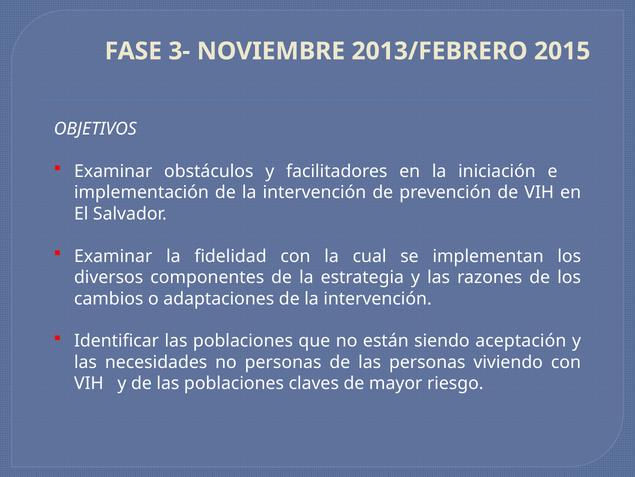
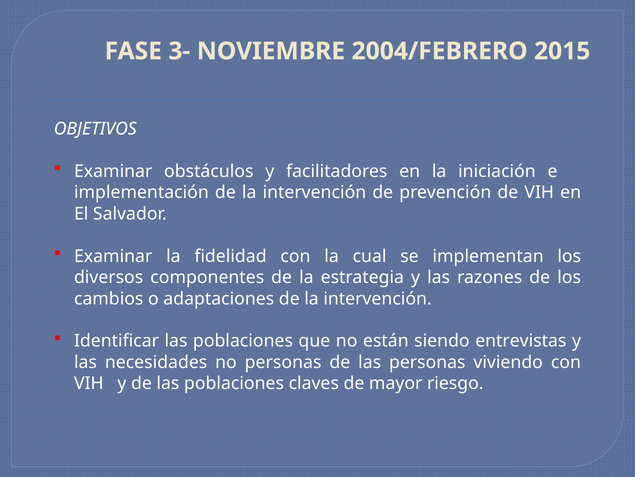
2013/FEBRERO: 2013/FEBRERO -> 2004/FEBRERO (440, 51)
aceptación: aceptación -> entrevistas (521, 341)
